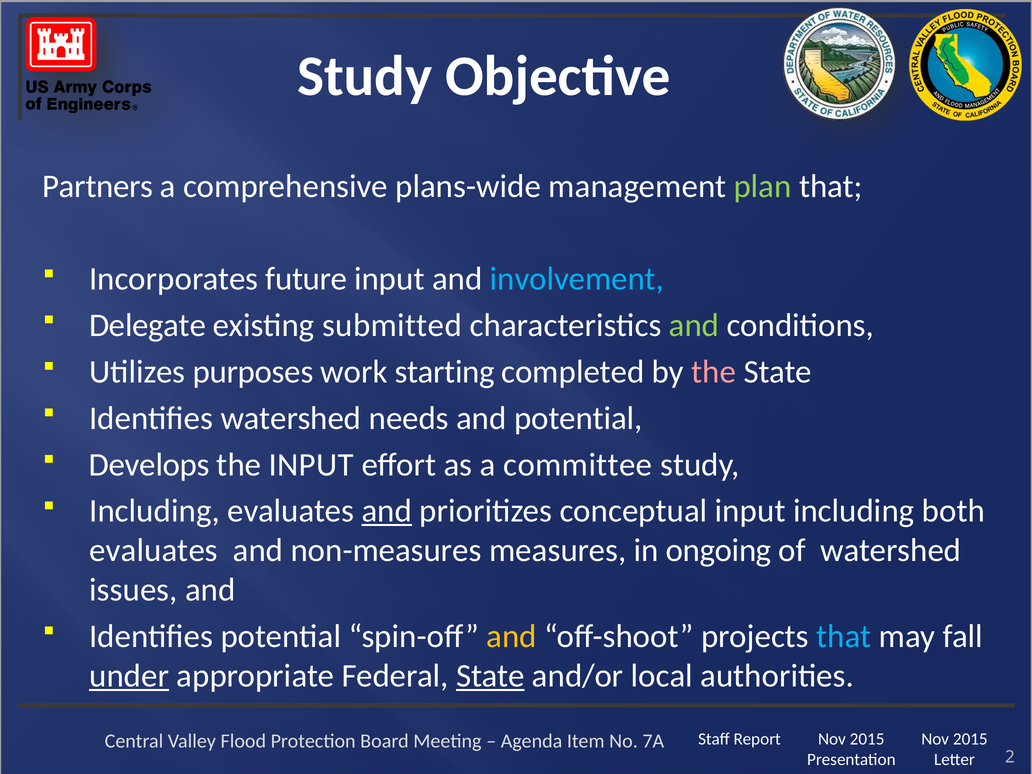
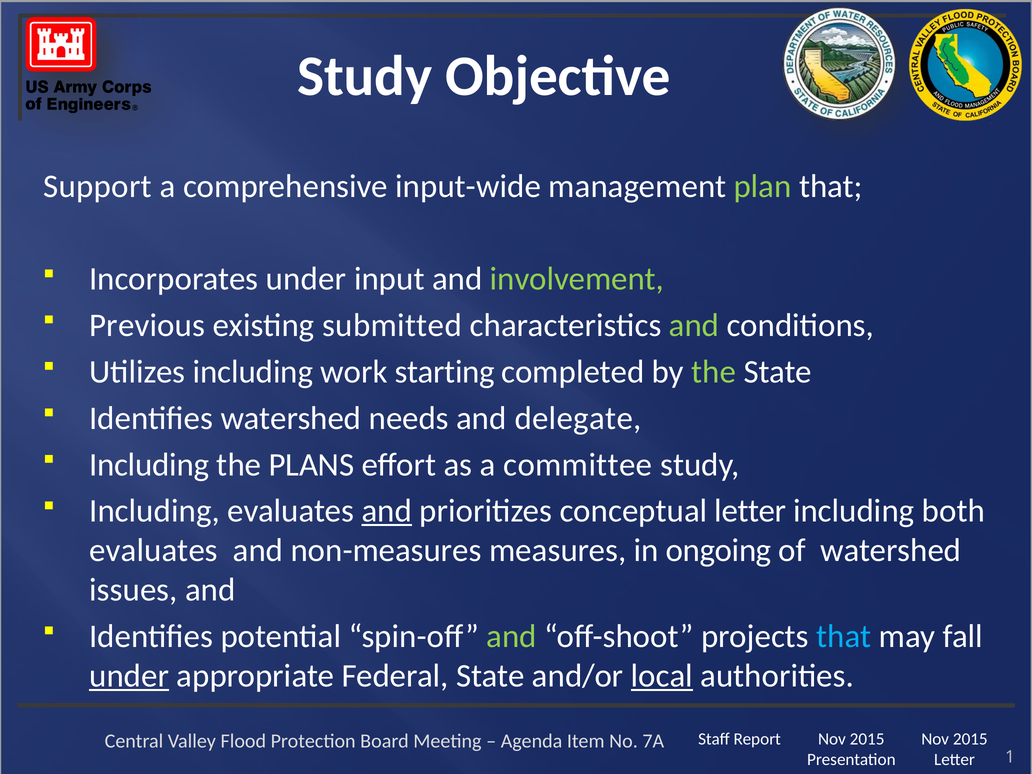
Partners: Partners -> Support (97, 186)
plans-wide: plans-wide -> input-wide (468, 186)
Incorporates future: future -> under (306, 279)
involvement colour: light blue -> light green (577, 279)
Delegate: Delegate -> Previous (147, 325)
Utilizes purposes: purposes -> including (253, 372)
the colour: pink -> light green (714, 372)
and potential: potential -> delegate (578, 418)
Develops: Develops -> Including (149, 465)
the INPUT: INPUT -> PLANS (311, 465)
conceptual input: input -> letter (750, 511)
and colour: yellow -> light green (512, 637)
State underline: present -> none (490, 676)
local underline: none -> present (662, 676)
2: 2 -> 1 (1010, 757)
